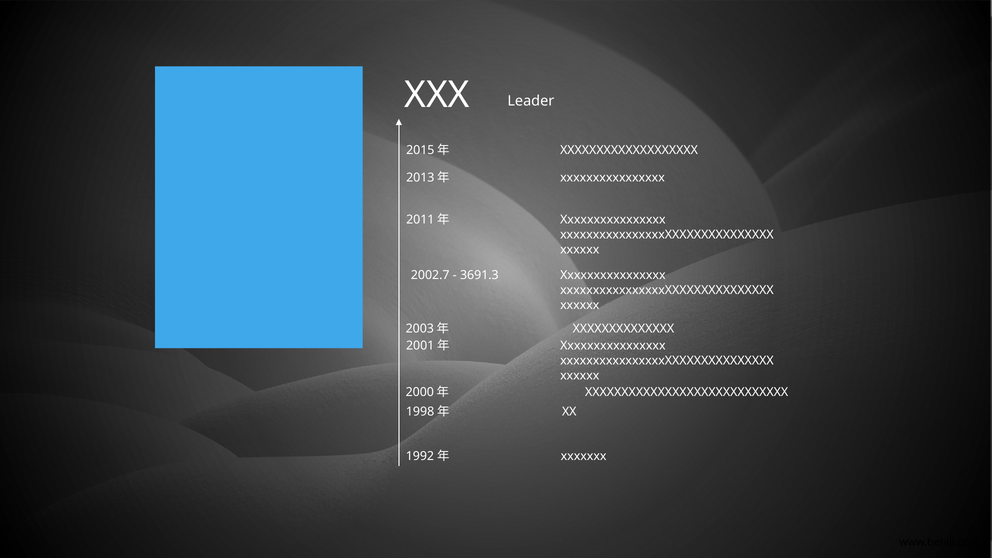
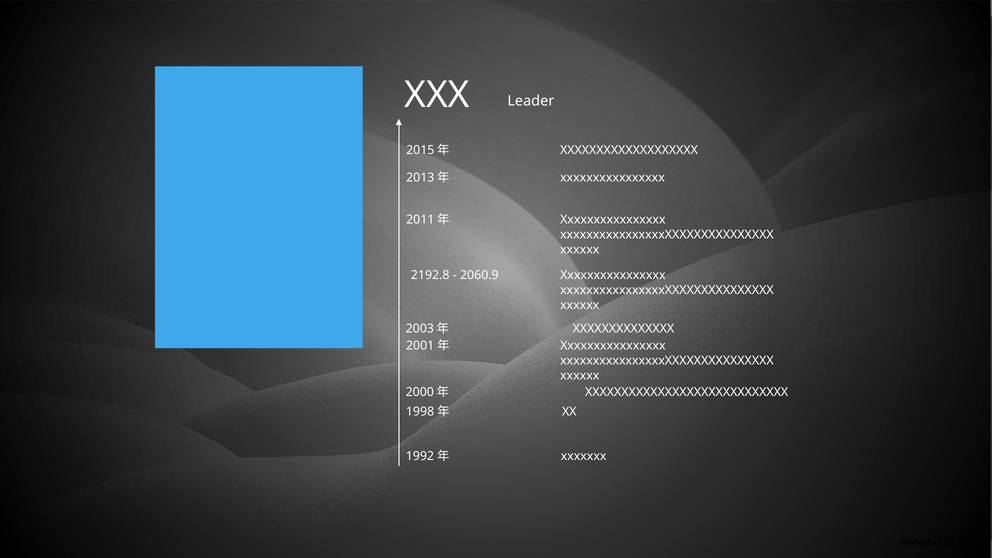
2002.7: 2002.7 -> 2192.8 (430, 275)
3691.3: 3691.3 -> 2060.9 (479, 275)
